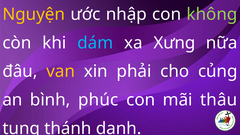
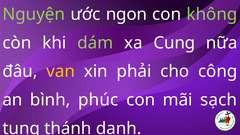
Nguyện colour: yellow -> light green (34, 14)
nhập: nhập -> ngon (126, 14)
dám colour: light blue -> light green (95, 43)
Xưng: Xưng -> Cung (174, 43)
củng: củng -> công (218, 71)
thâu: thâu -> sạch (219, 100)
